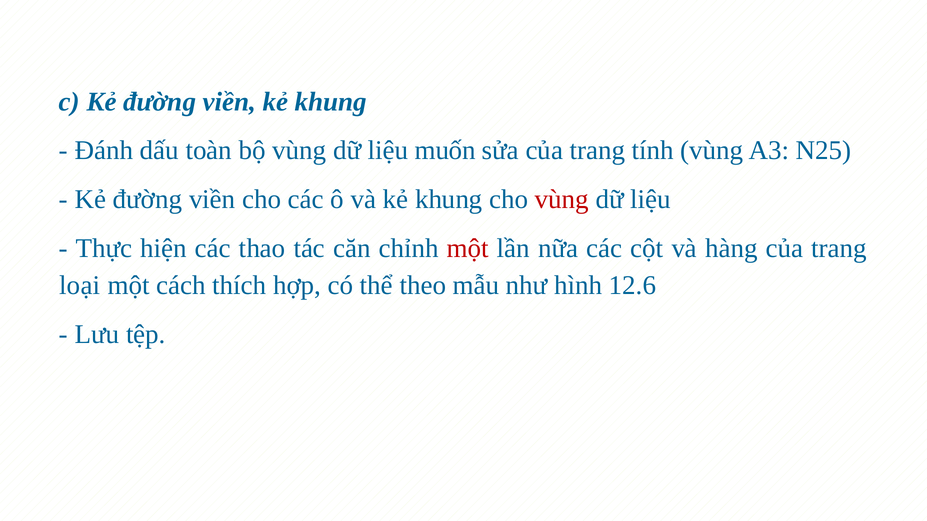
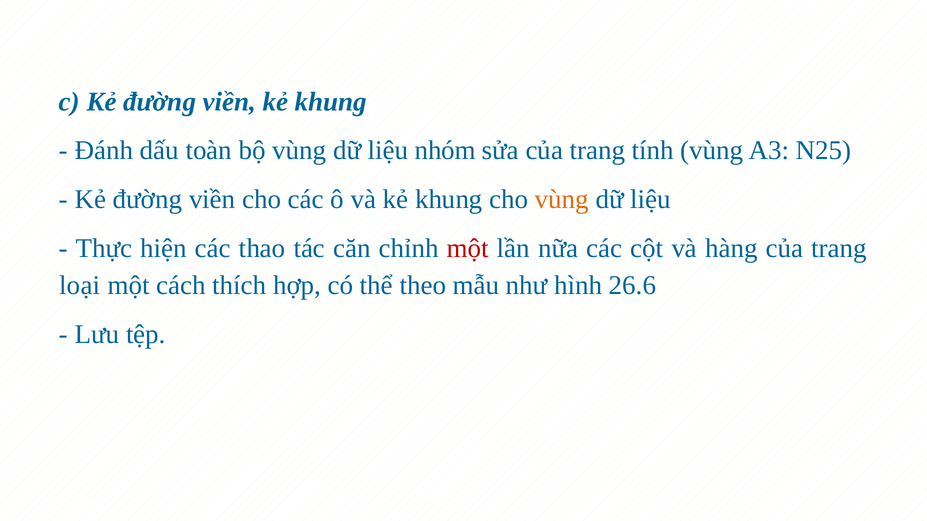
muốn: muốn -> nhóm (445, 151)
vùng colour: red -> orange (562, 200)
12.6: 12.6 -> 26.6 (633, 286)
